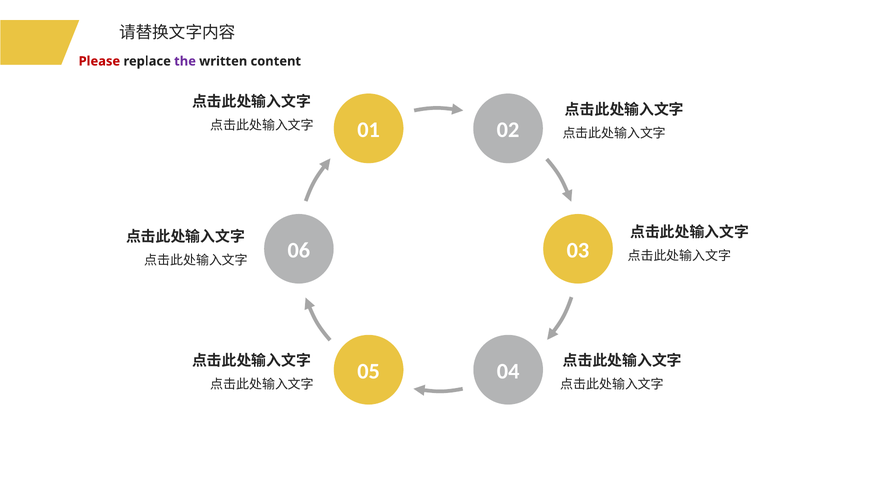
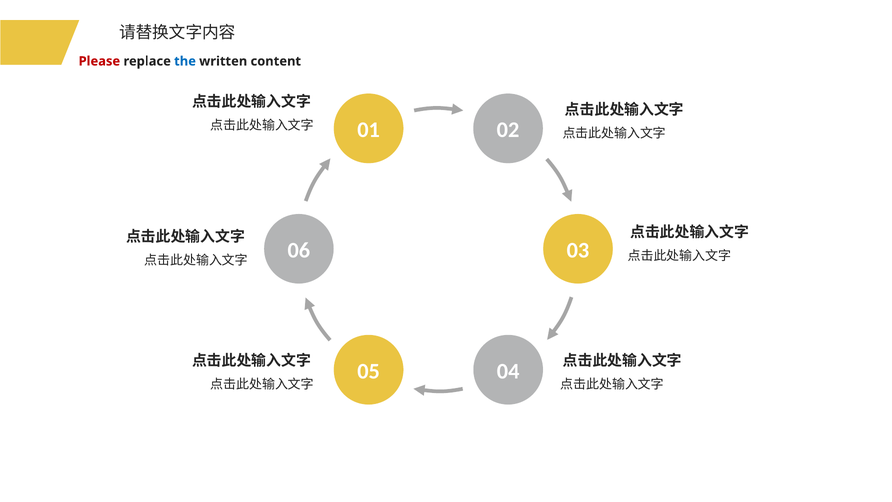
the colour: purple -> blue (185, 61)
